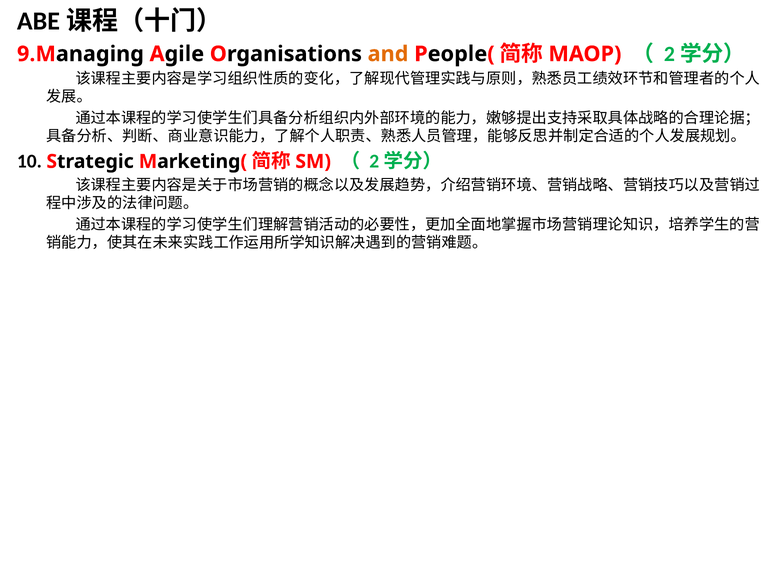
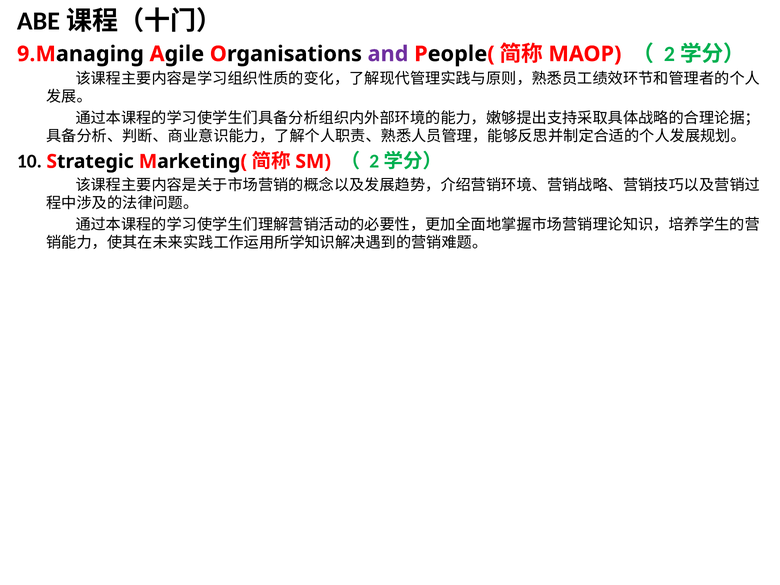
and colour: orange -> purple (388, 54)
